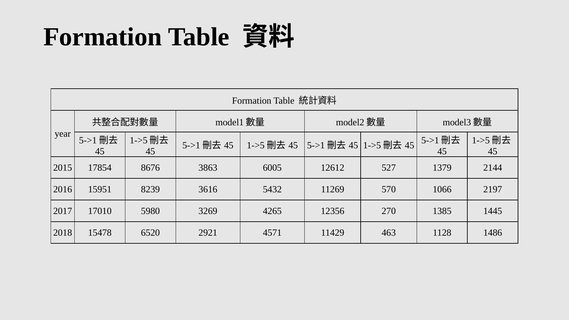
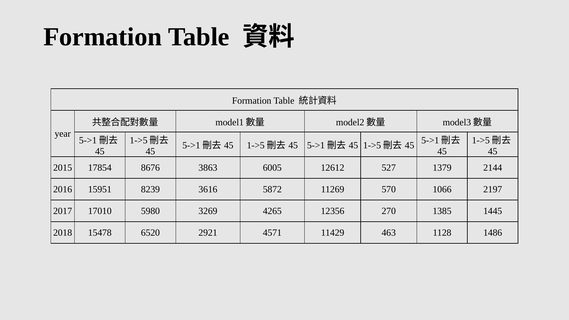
5432: 5432 -> 5872 (272, 189)
